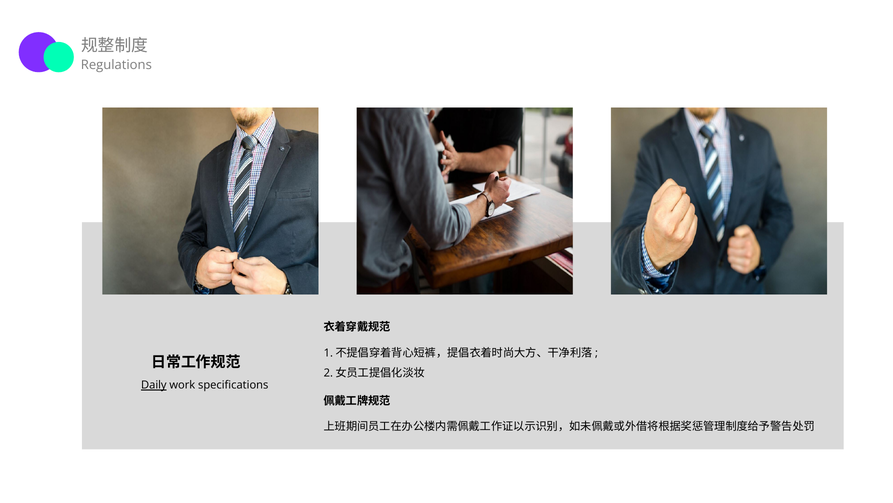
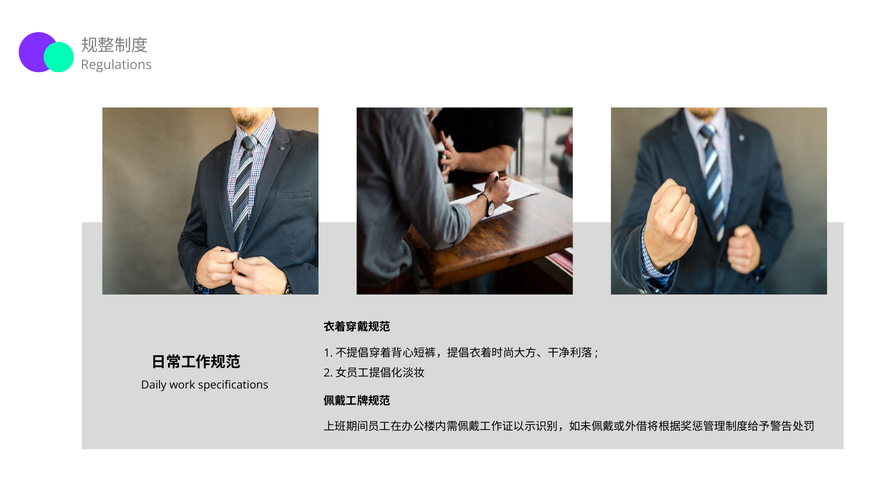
Daily underline: present -> none (154, 385)
